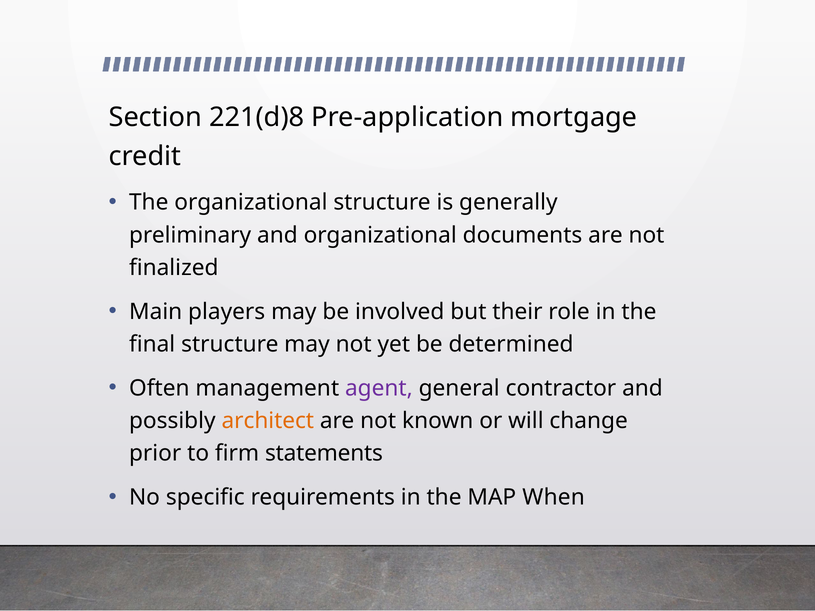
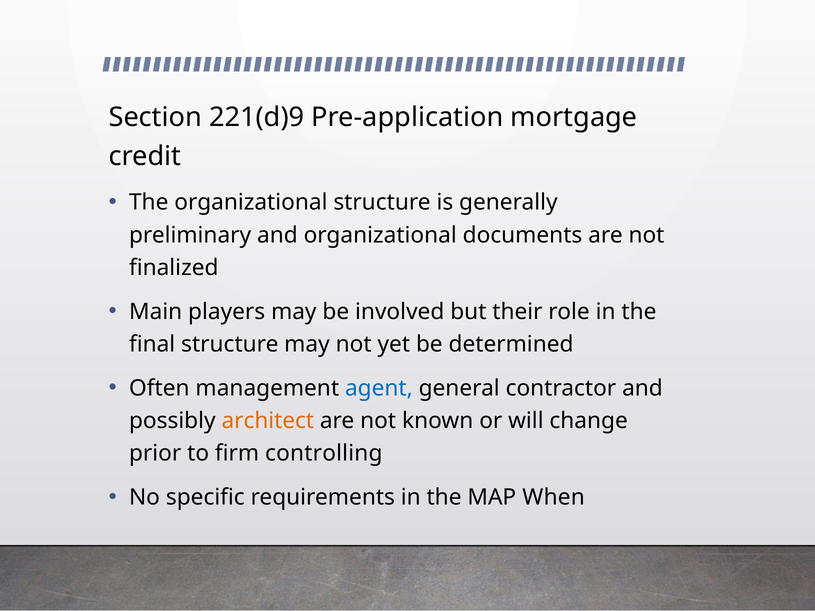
221(d)8: 221(d)8 -> 221(d)9 (257, 117)
agent colour: purple -> blue (379, 388)
statements: statements -> controlling (324, 454)
